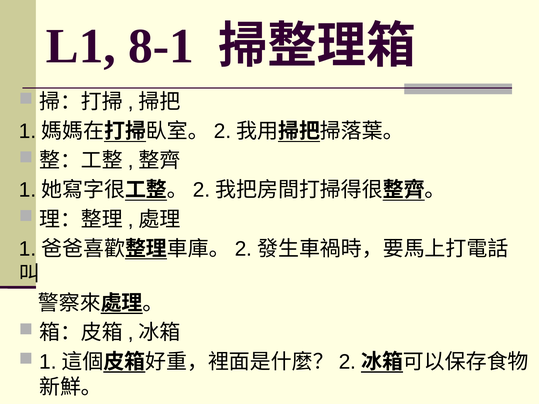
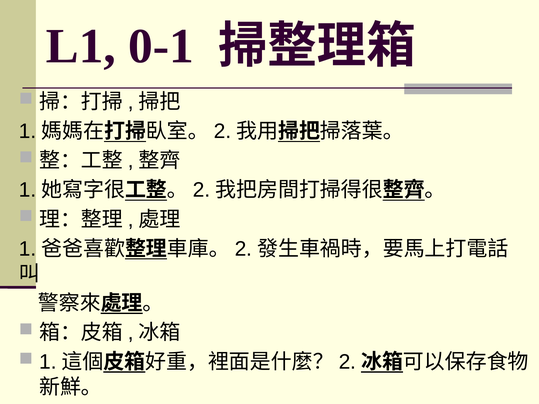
8-1: 8-1 -> 0-1 (161, 46)
